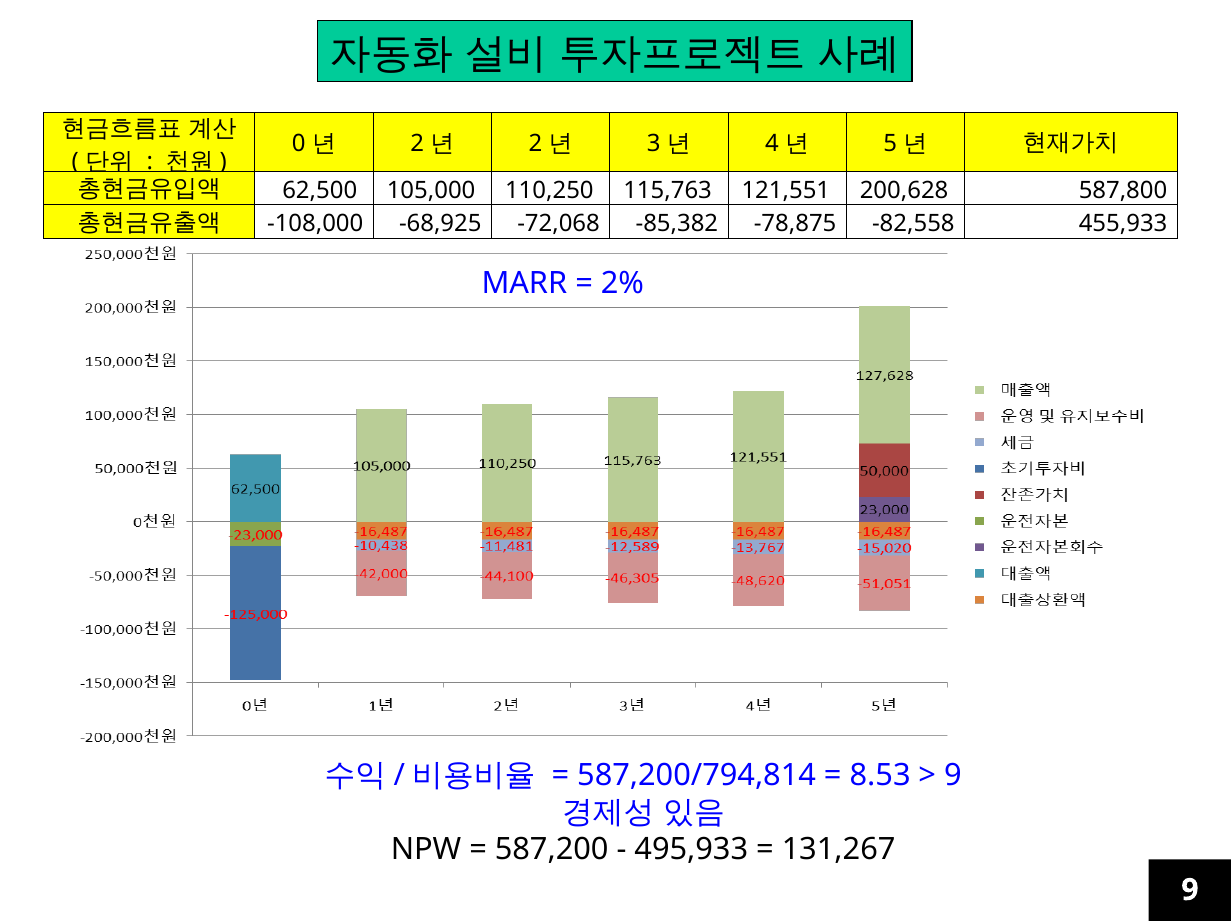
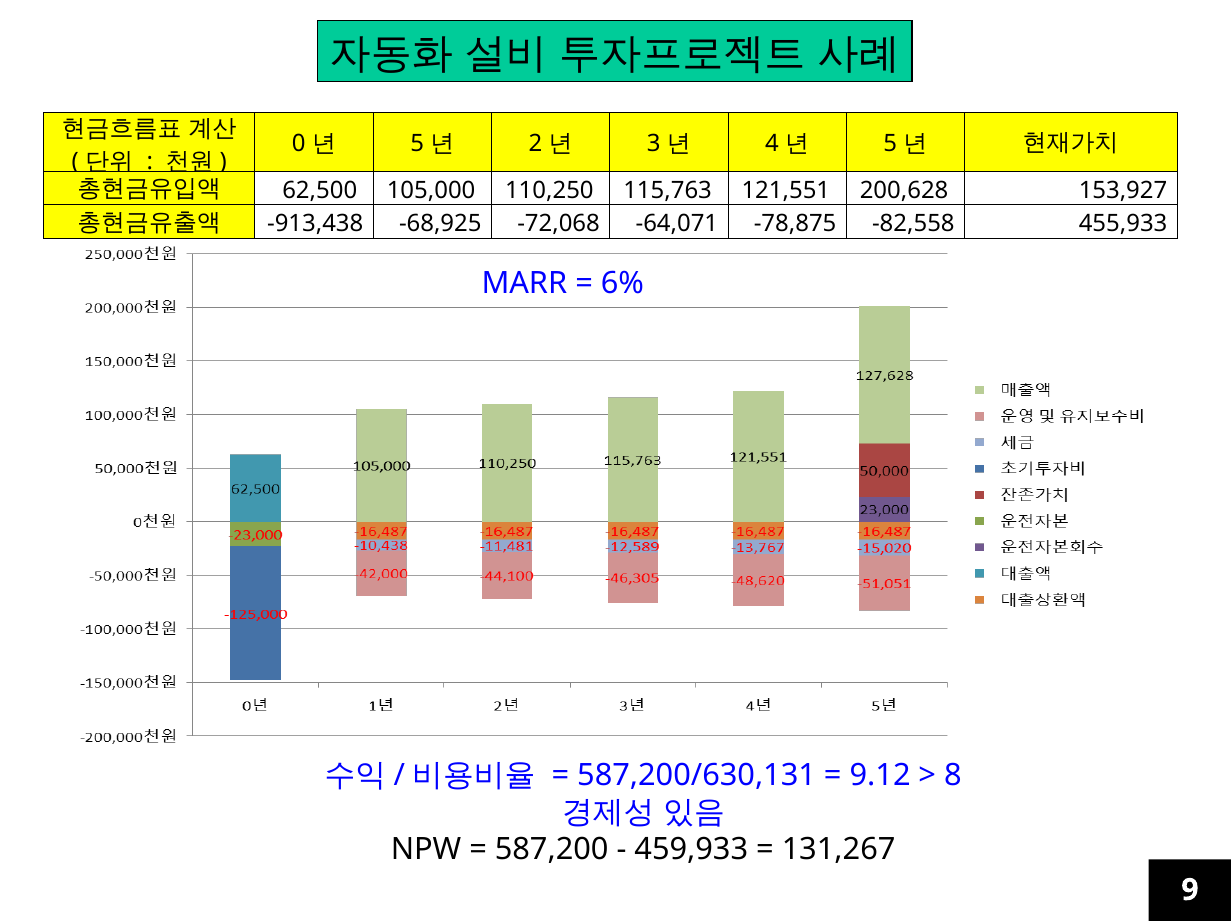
2: 2 -> 5 (417, 144)
587,800: 587,800 -> 153,927 (1123, 190)
-108,000: -108,000 -> -913,438 (315, 224)
-85,382: -85,382 -> -64,071 (677, 224)
2%: 2% -> 6% (622, 283)
587,200/794,814: 587,200/794,814 -> 587,200/630,131 (697, 776)
8.53: 8.53 -> 9.12 (880, 776)
9: 9 -> 8 (953, 776)
495,933: 495,933 -> 459,933 (691, 849)
